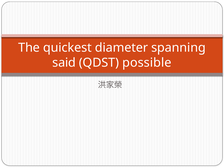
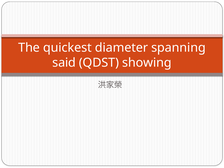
possible: possible -> showing (147, 63)
